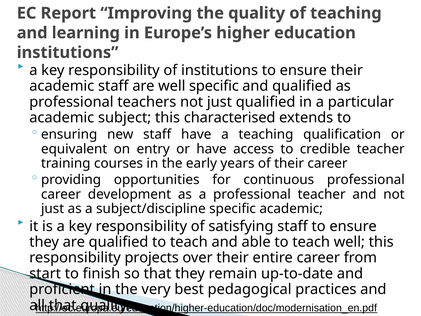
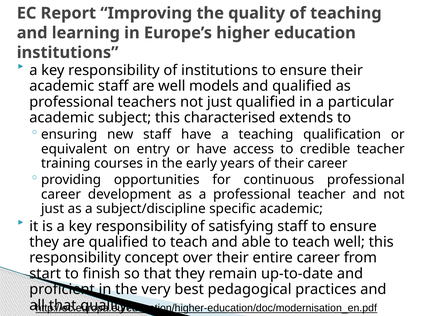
well specific: specific -> models (214, 86)
projects: projects -> concept (152, 258)
